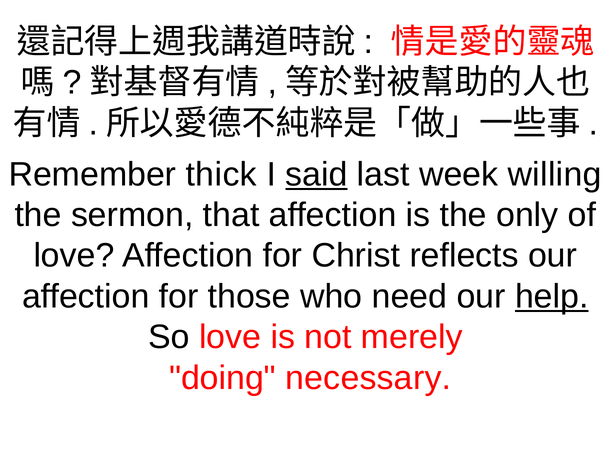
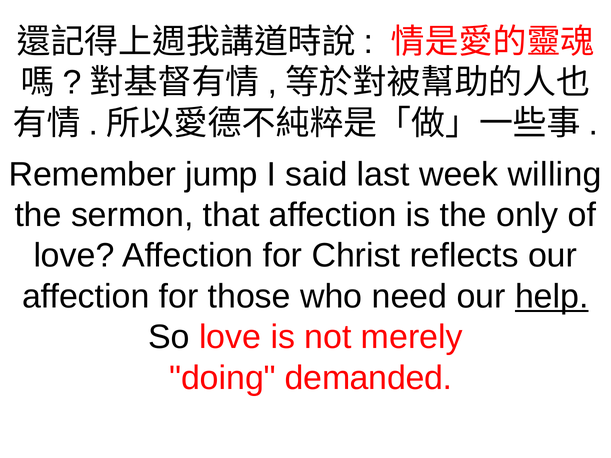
thick: thick -> jump (222, 174)
said underline: present -> none (317, 174)
necessary: necessary -> demanded (368, 378)
